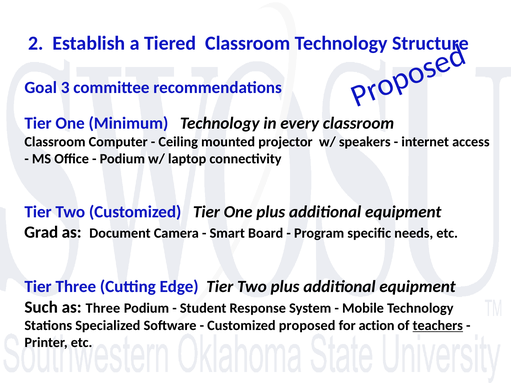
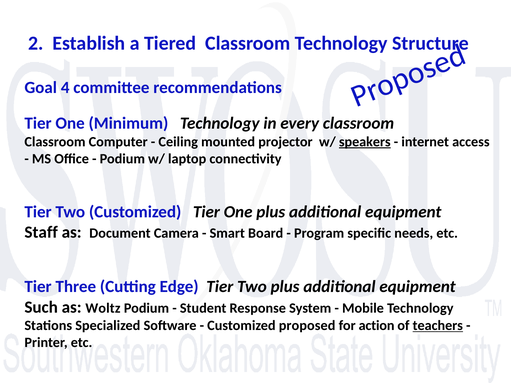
3: 3 -> 4 (65, 88)
speakers underline: none -> present (365, 142)
Grad: Grad -> Staff (41, 232)
as Three: Three -> Woltz (103, 308)
